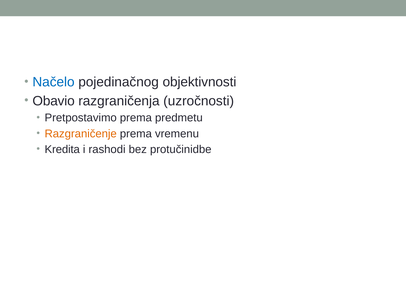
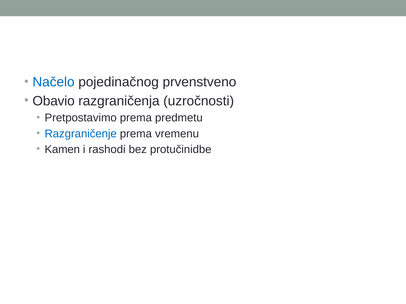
objektivnosti: objektivnosti -> prvenstveno (199, 82)
Razgraničenje colour: orange -> blue (81, 134)
Kredita: Kredita -> Kamen (62, 150)
